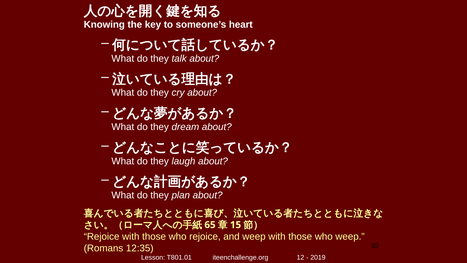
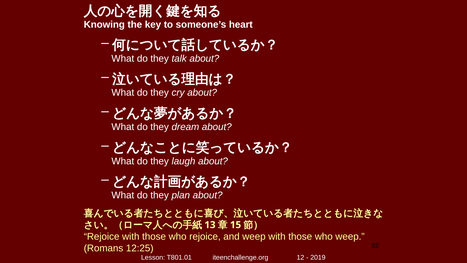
65: 65 -> 13 (210, 225)
12:35: 12:35 -> 12:25 (140, 248)
